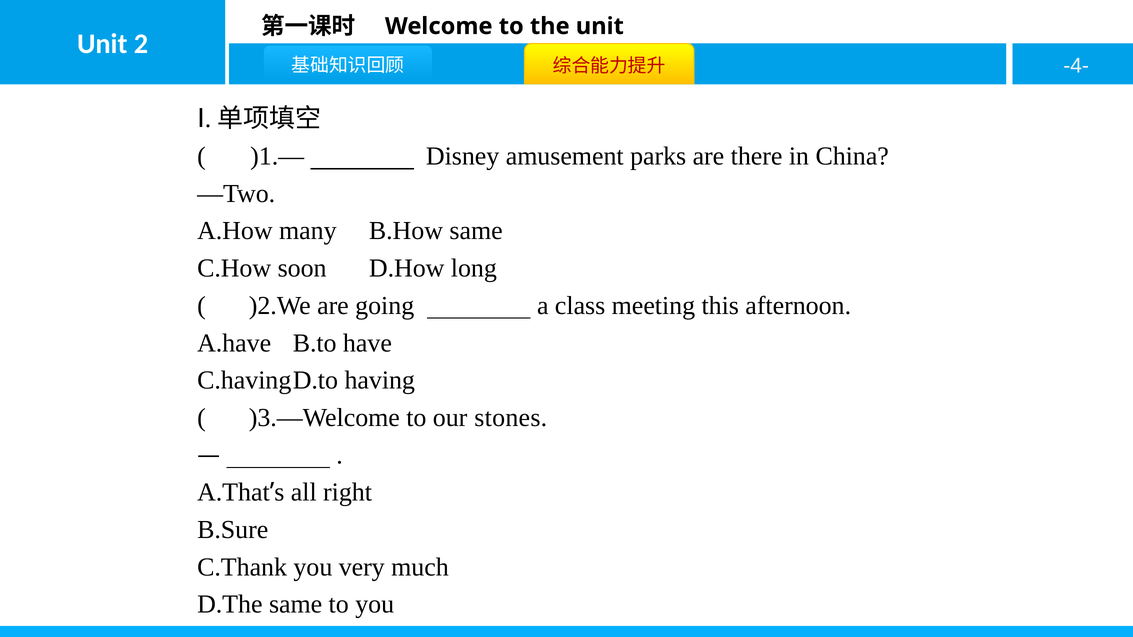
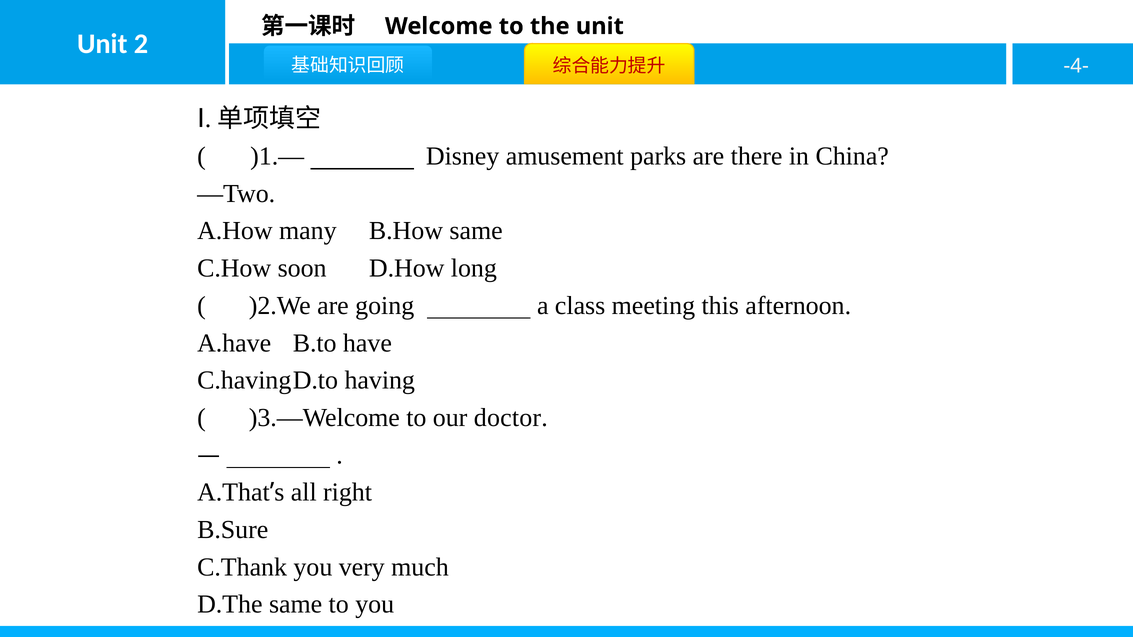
stones: stones -> doctor (511, 418)
